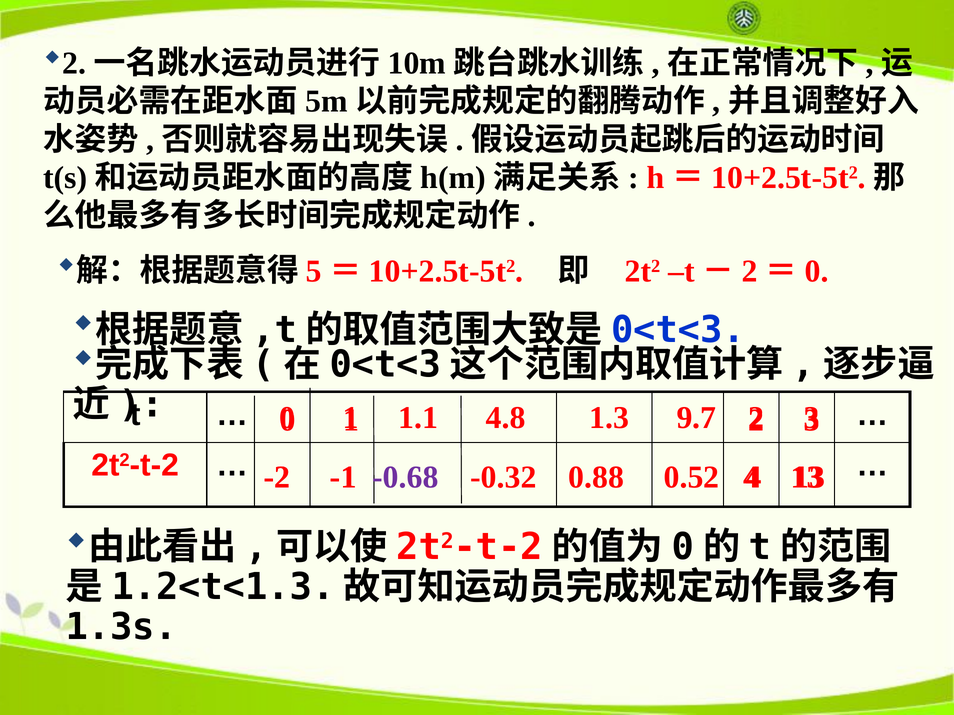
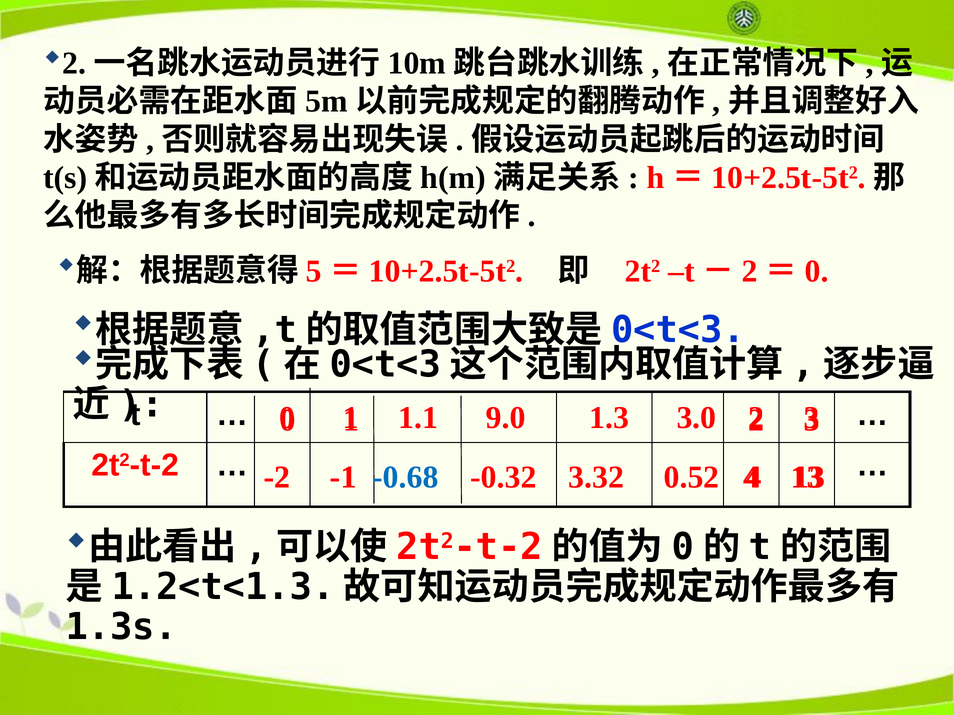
4.8: 4.8 -> 9.0 (506, 418)
9.7: 9.7 -> 3.0 (696, 418)
-0.68 colour: purple -> blue (405, 478)
0.88: 0.88 -> 3.32 (596, 478)
